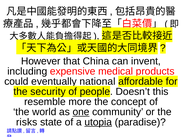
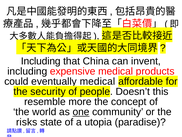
However: However -> Including (41, 61)
national: national -> medical (97, 81)
utopia underline: present -> none (98, 122)
